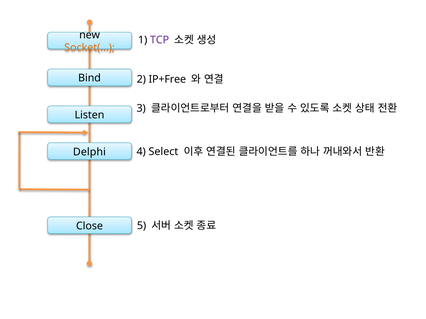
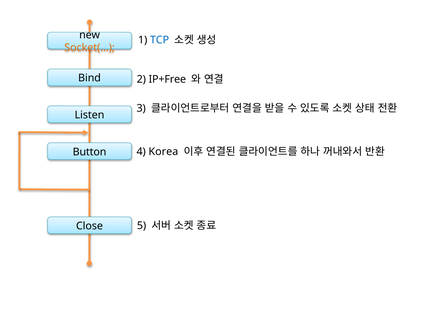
TCP colour: purple -> blue (160, 40)
Select: Select -> Korea (163, 152)
Delphi: Delphi -> Button (90, 152)
